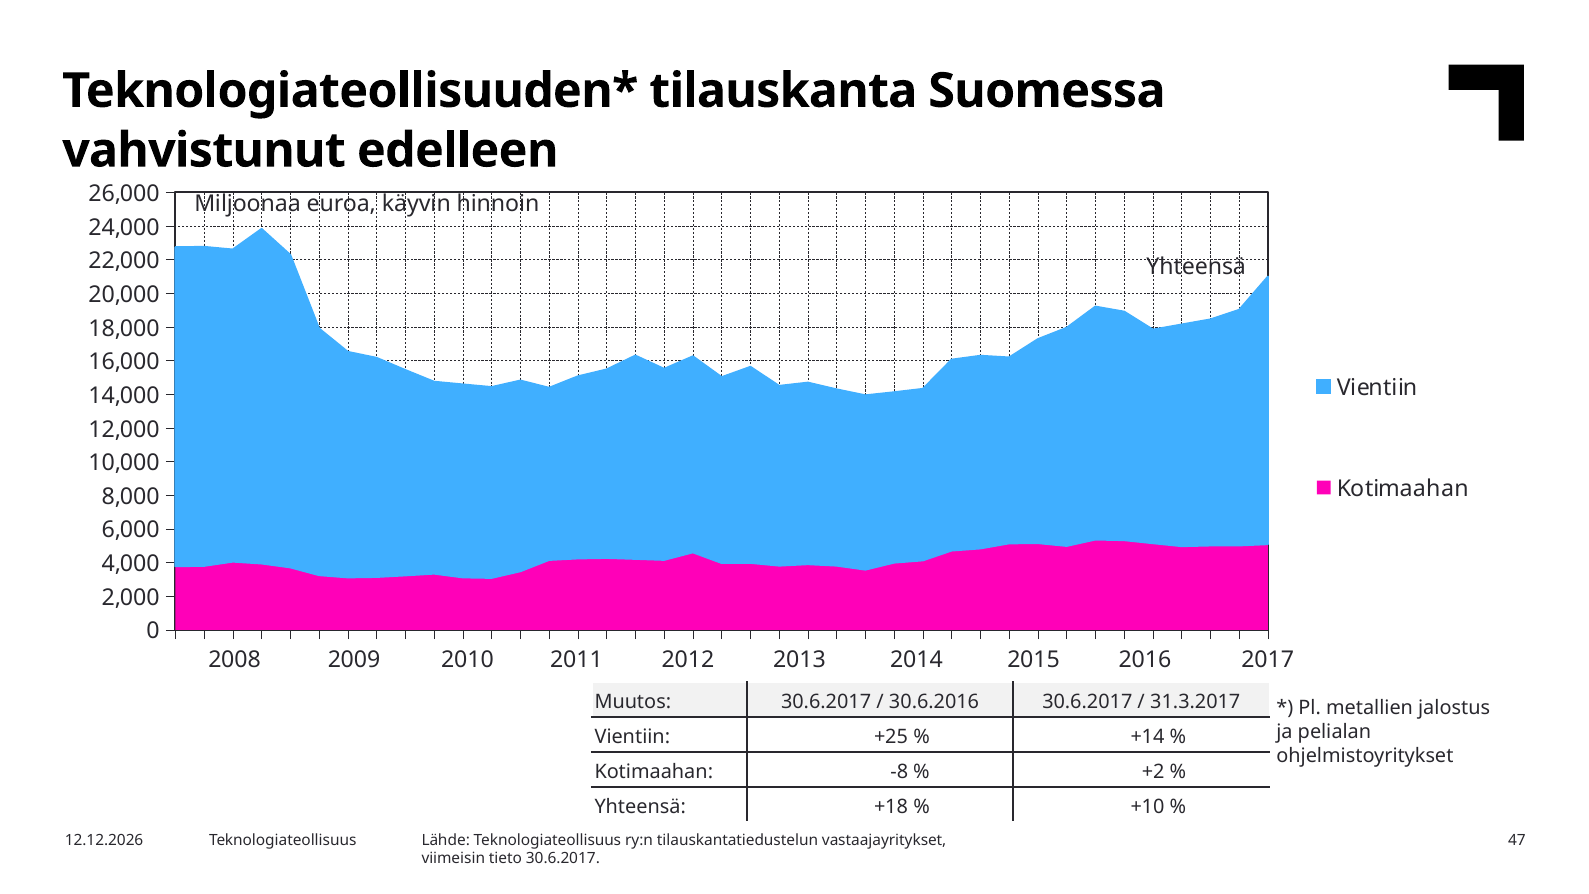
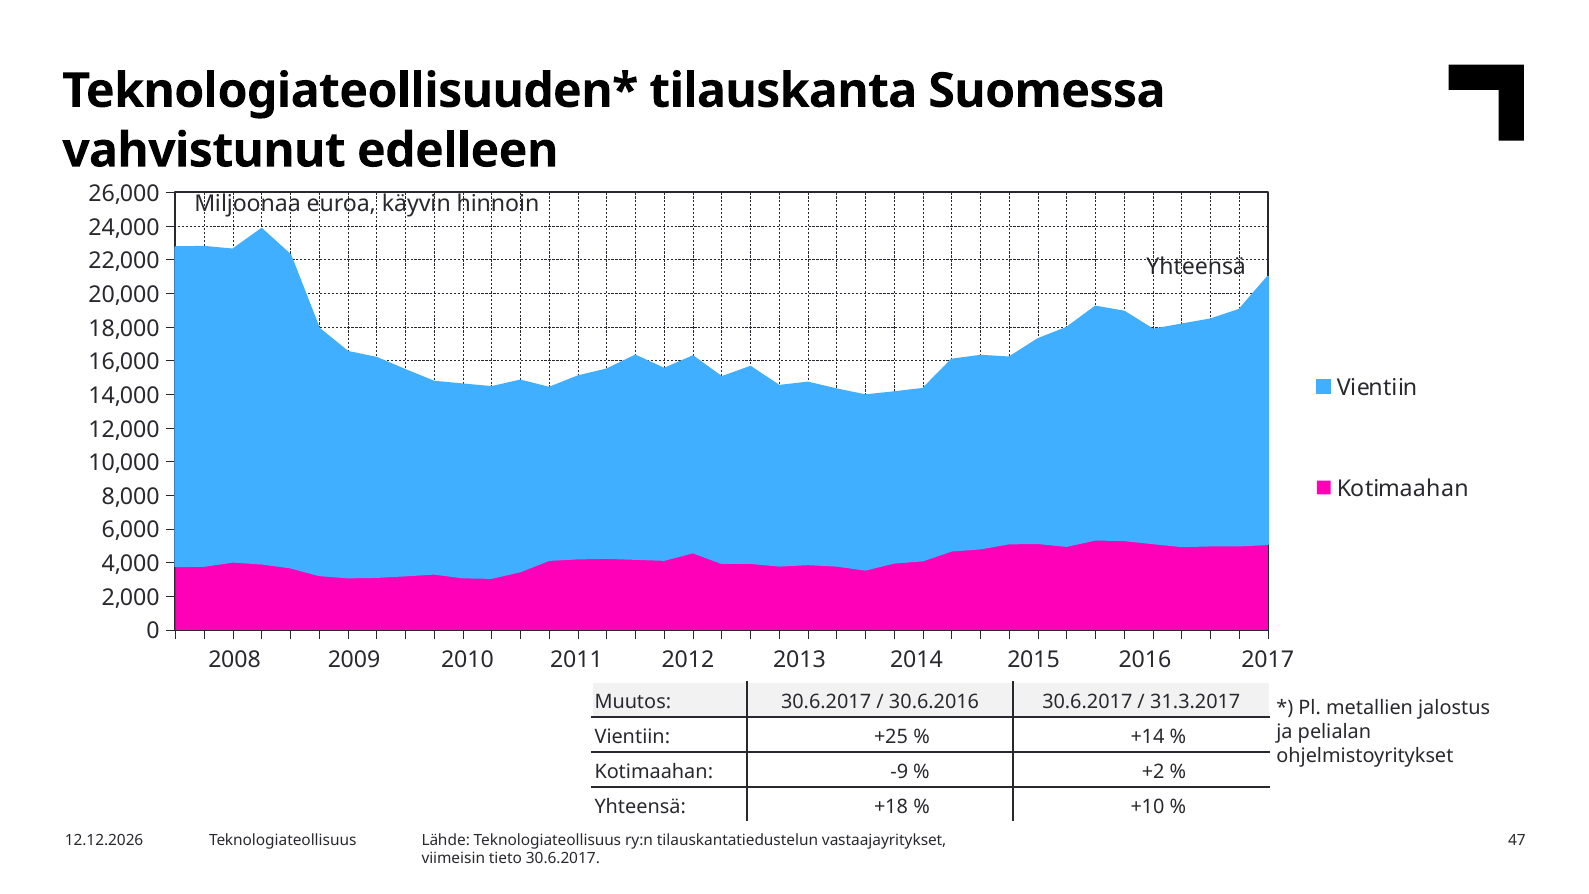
-8: -8 -> -9 (899, 771)
